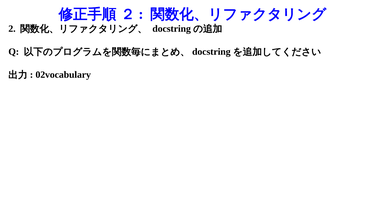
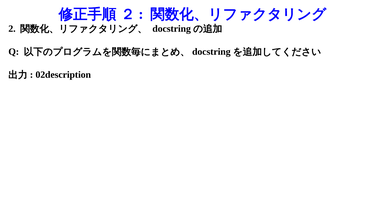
02vocabulary: 02vocabulary -> 02description (63, 75)
